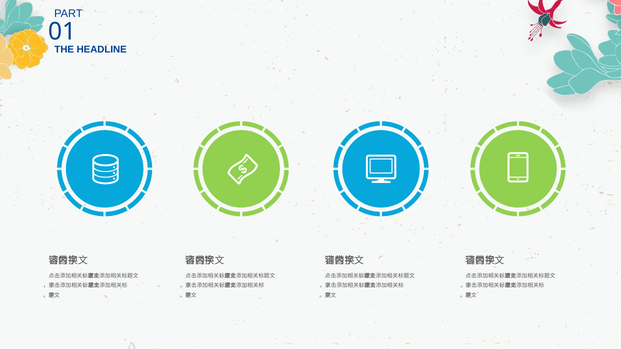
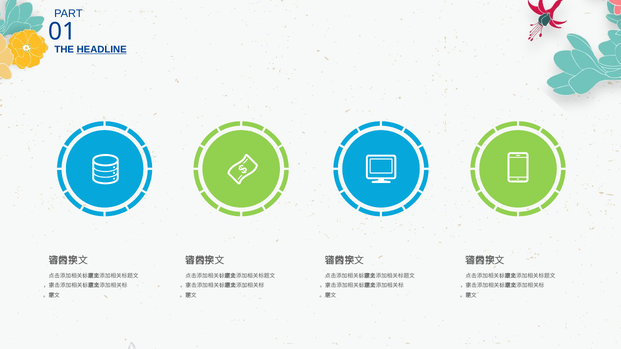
HEADLINE underline: none -> present (102, 50)
